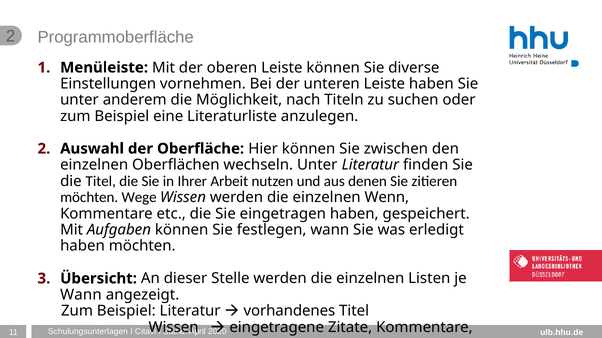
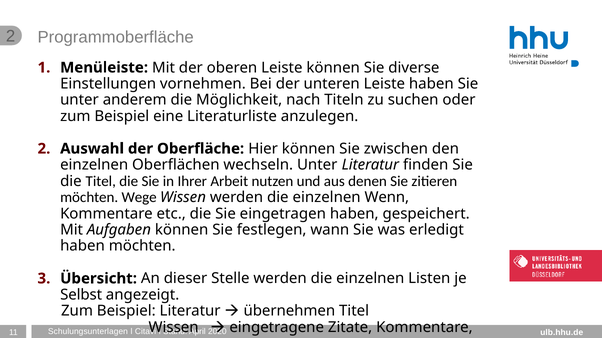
Wann: Wann -> Selbst (81, 295)
vorhandenes: vorhandenes -> übernehmen (289, 312)
